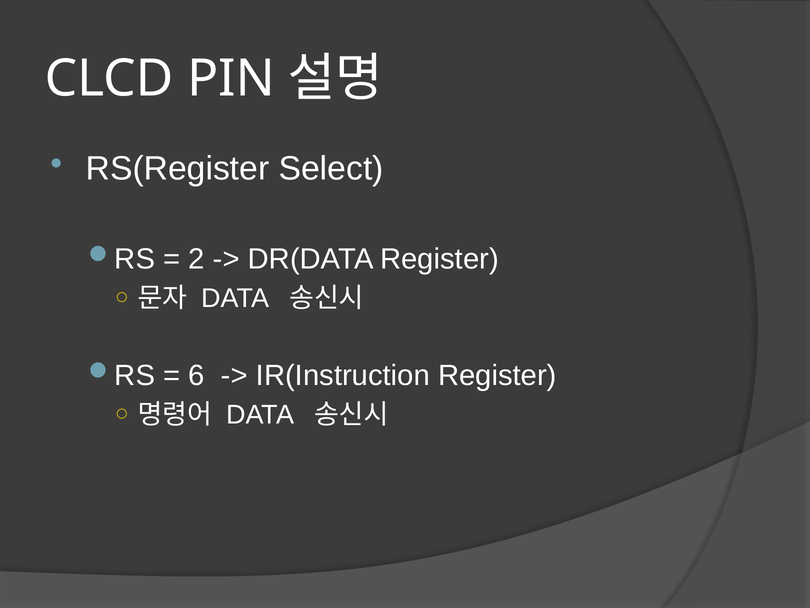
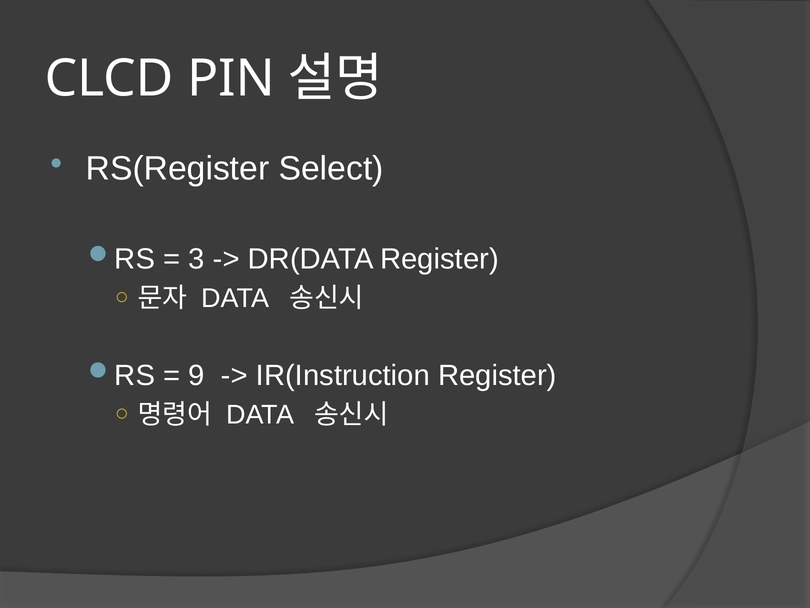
2: 2 -> 3 (197, 259)
6: 6 -> 9 (197, 375)
